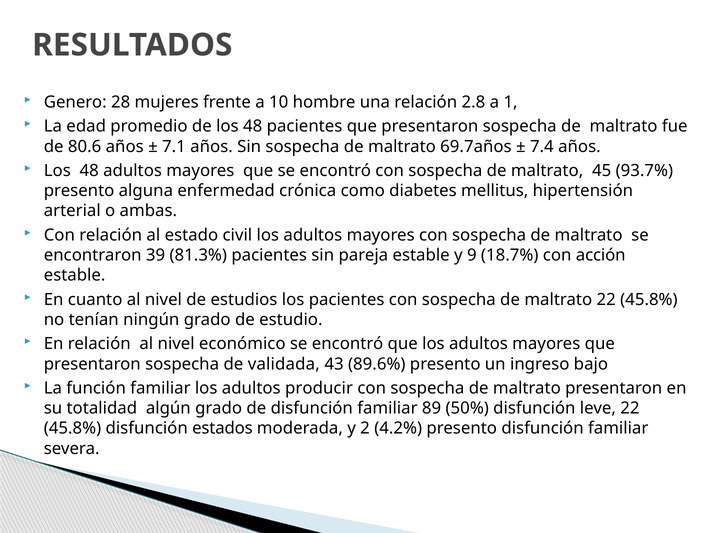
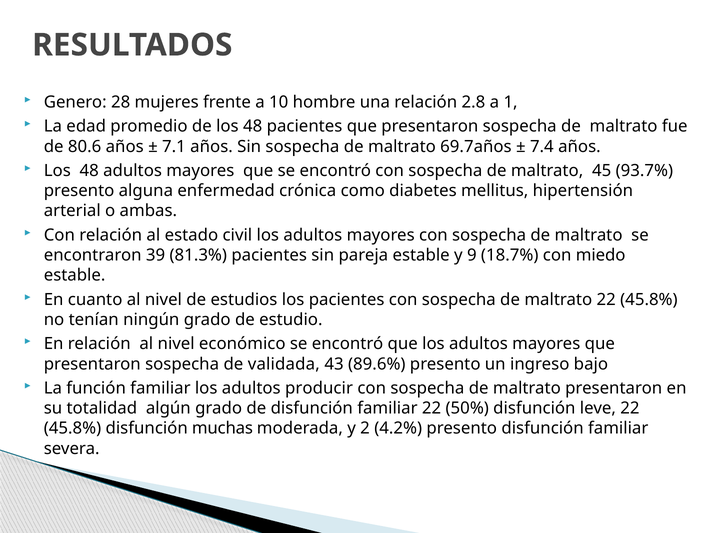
acción: acción -> miedo (601, 255)
familiar 89: 89 -> 22 (432, 408)
estados: estados -> muchas (222, 429)
